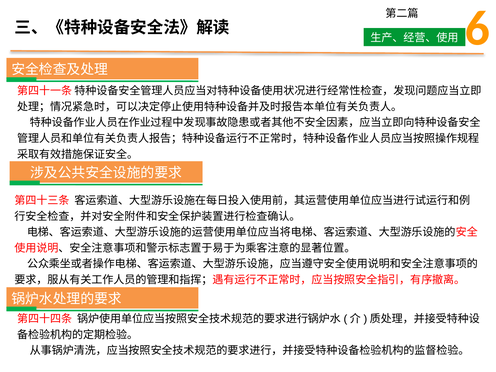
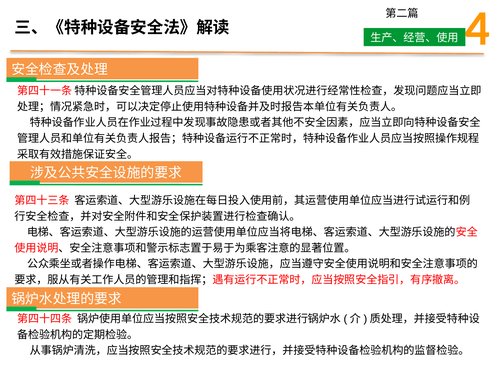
6: 6 -> 4 (477, 28)
